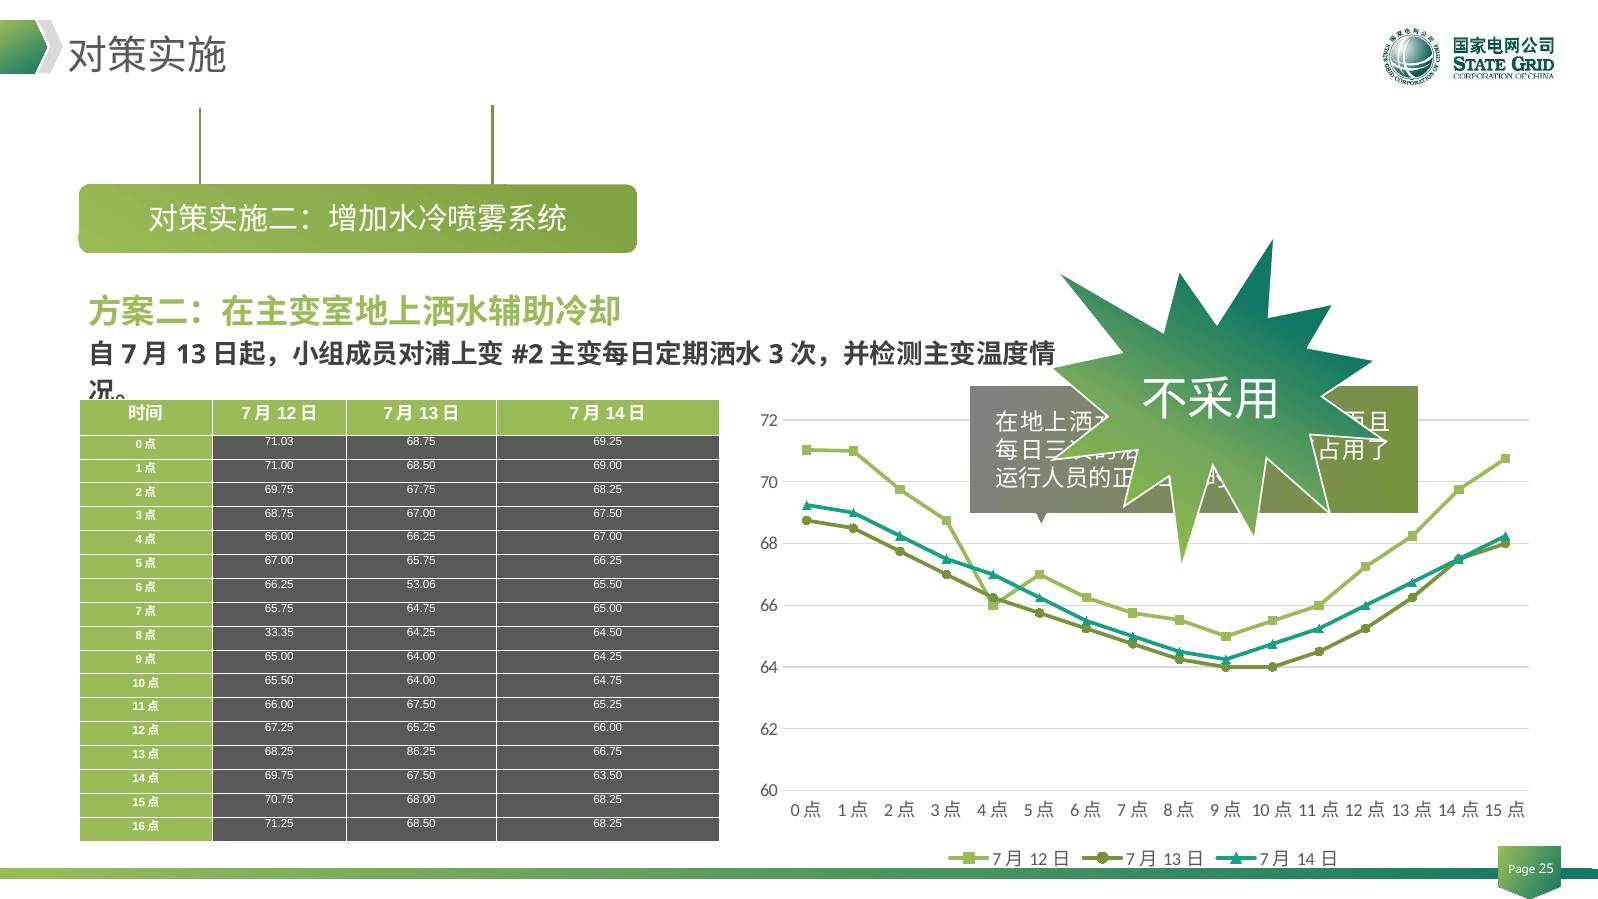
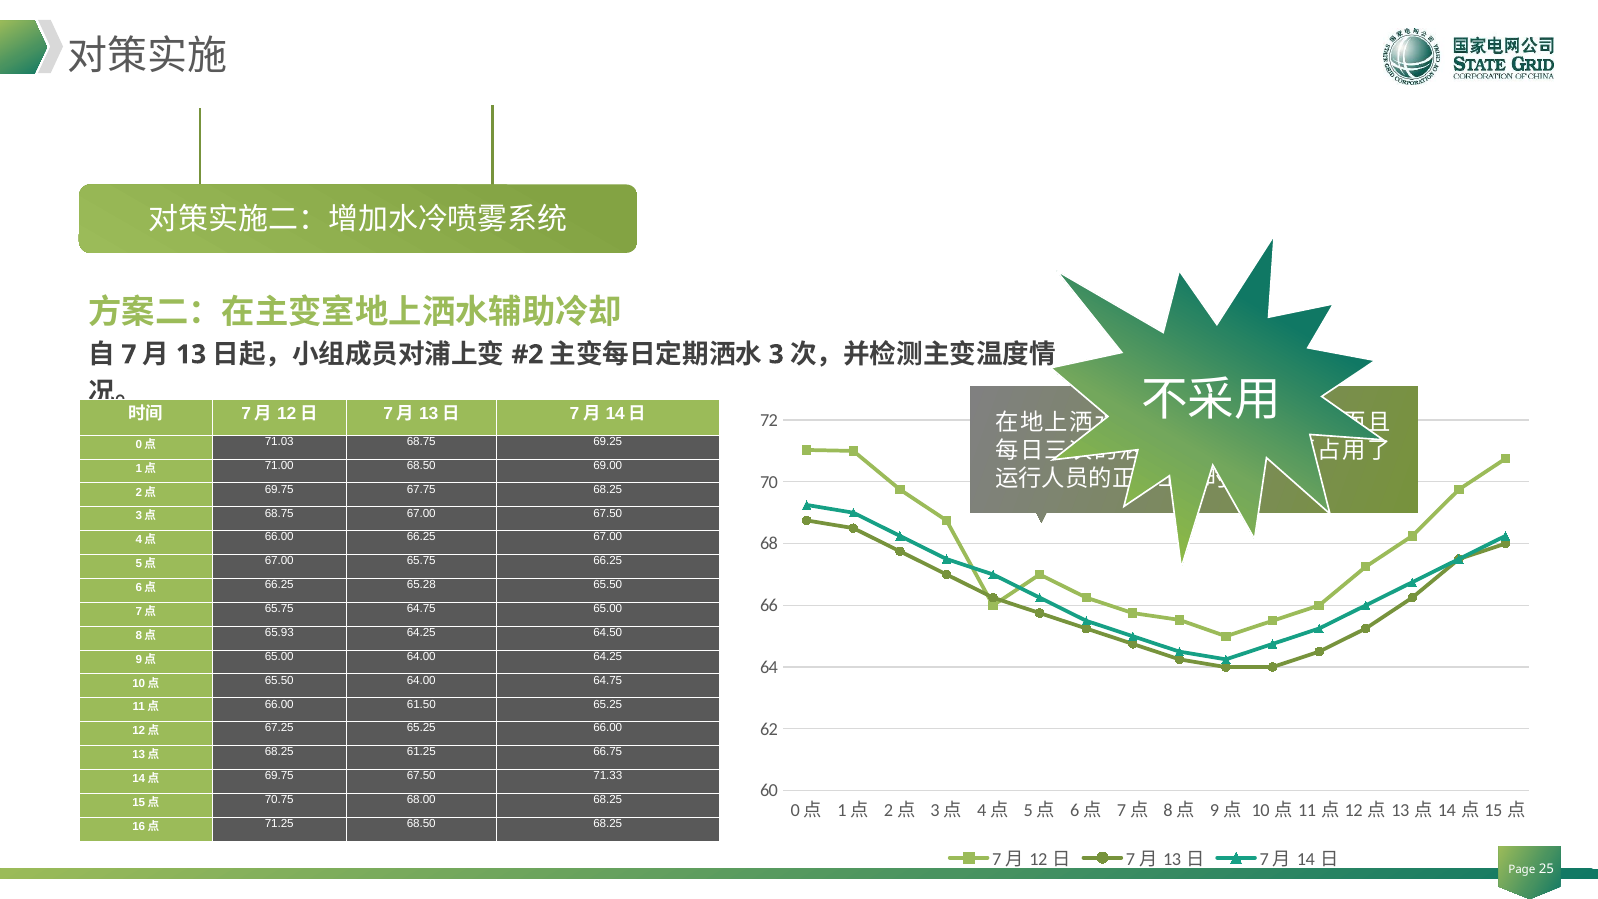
53.06: 53.06 -> 65.28 (421, 585)
33.35: 33.35 -> 65.93 (279, 633)
66.00 67.50: 67.50 -> 61.50 (421, 704)
86.25: 86.25 -> 61.25 (421, 752)
63.50: 63.50 -> 71.33 (608, 776)
